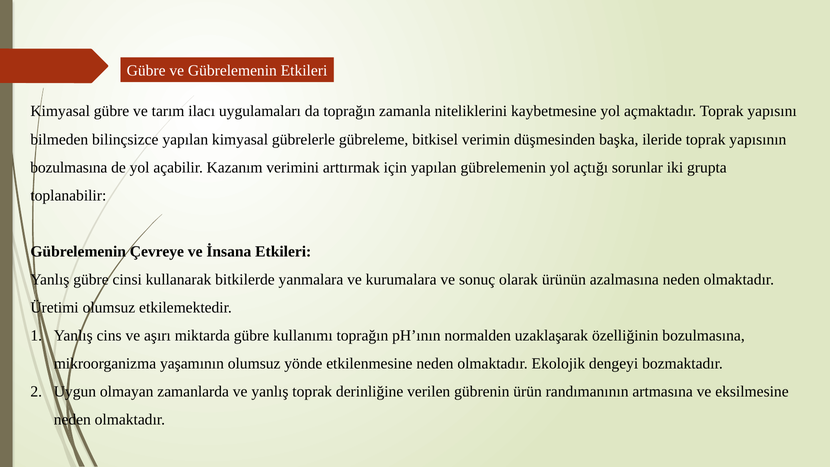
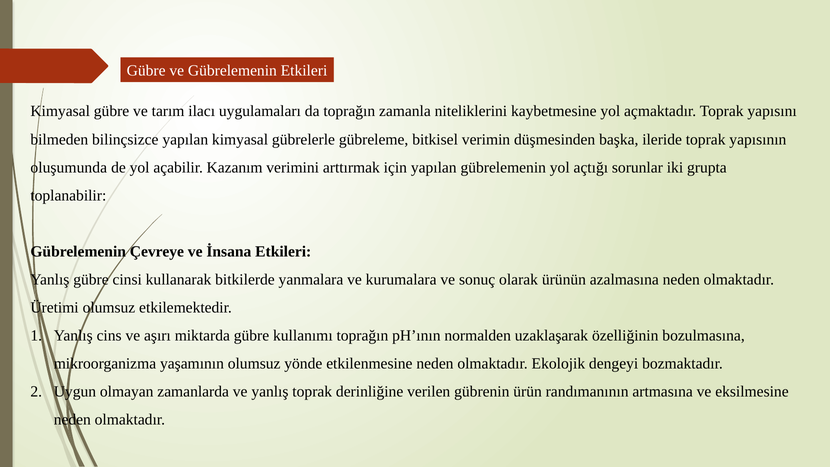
bozulmasına: bozulmasına -> oluşumunda (69, 167)
